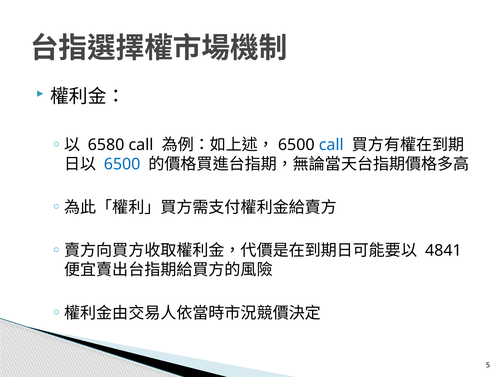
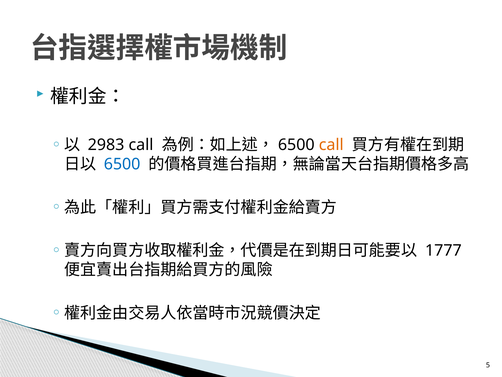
6580: 6580 -> 2983 (106, 145)
call colour: blue -> orange (331, 145)
4841: 4841 -> 1777 (443, 250)
